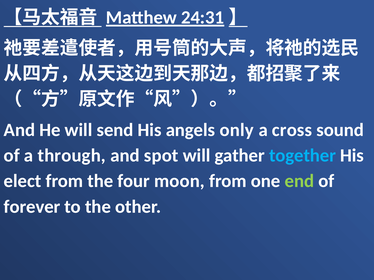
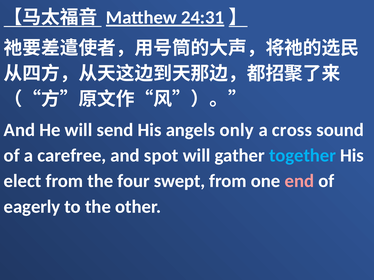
through: through -> carefree (72, 156)
moon: moon -> swept (180, 181)
end colour: light green -> pink (299, 181)
forever: forever -> eagerly (32, 207)
